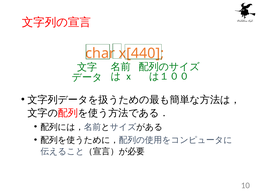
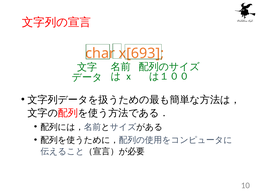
x[440: x[440 -> x[693 (141, 53)
